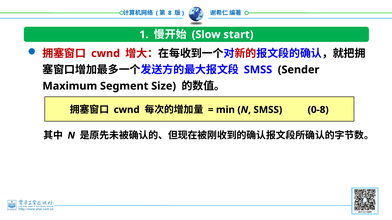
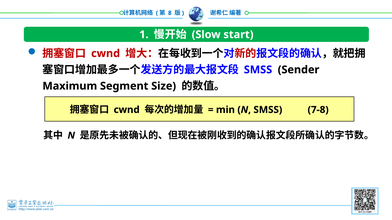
0-8: 0-8 -> 7-8 (318, 110)
